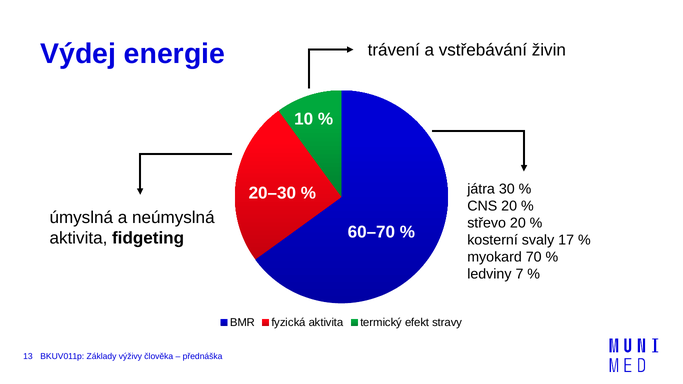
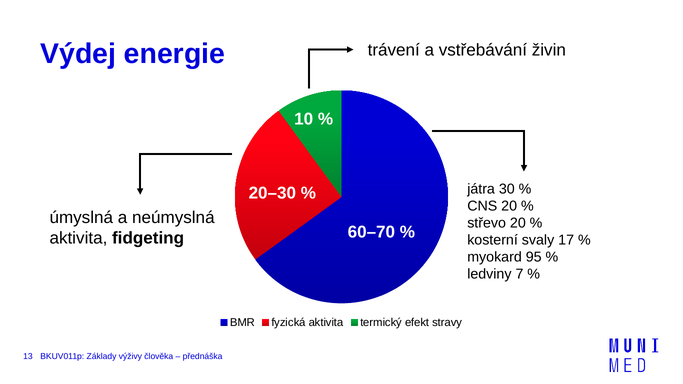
70: 70 -> 95 (534, 257)
